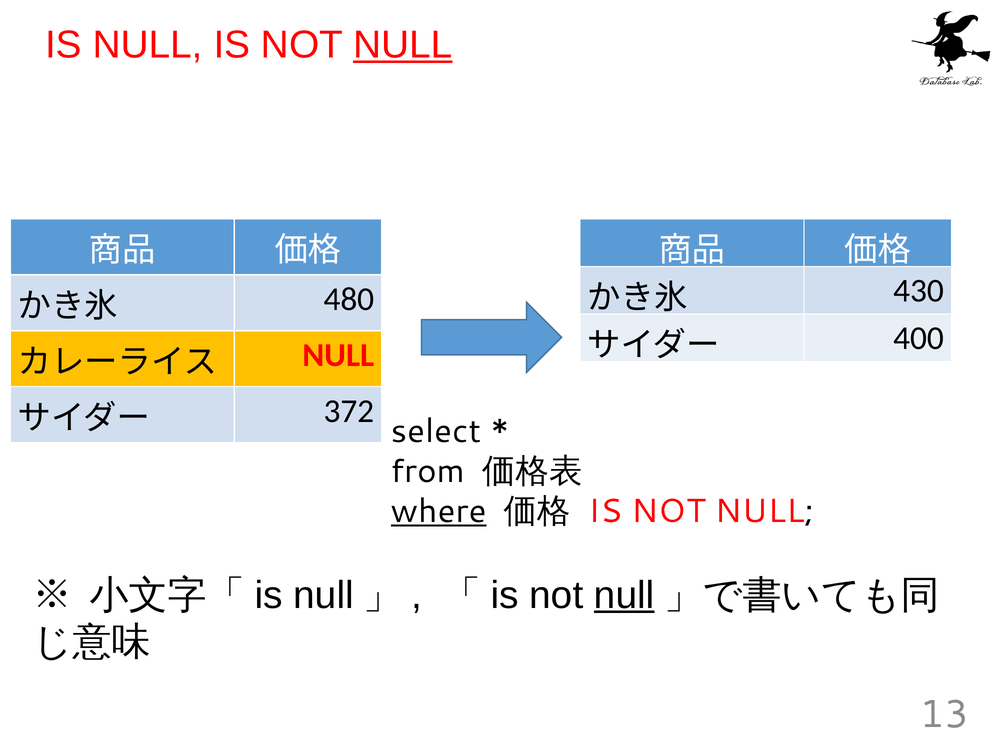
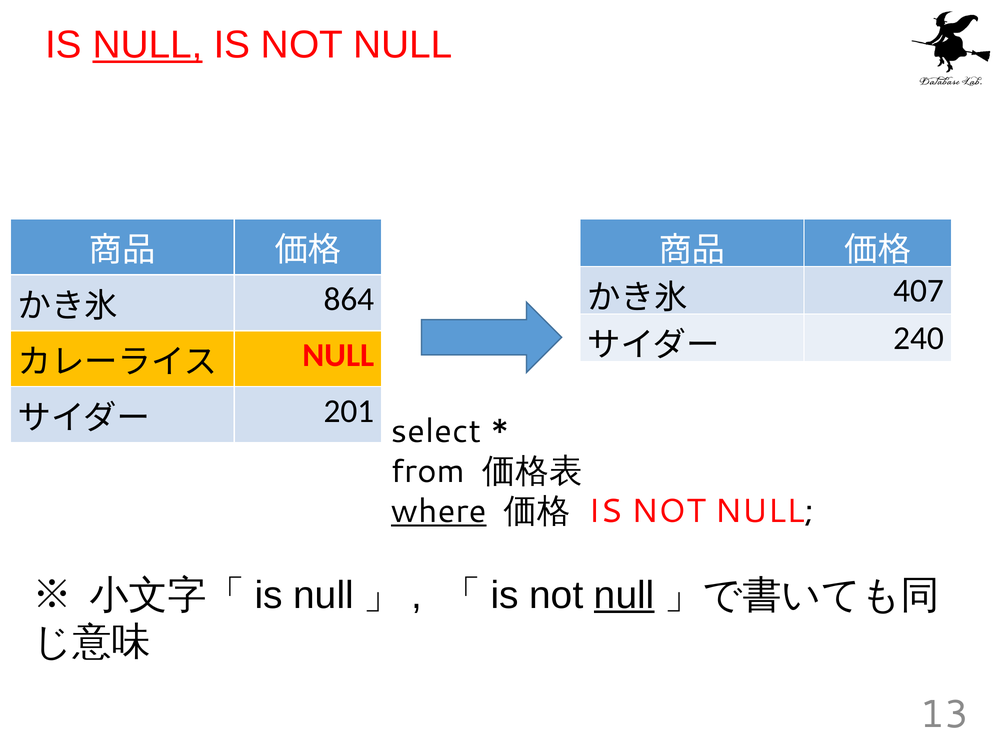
NULL underline: none -> present (148, 45)
NULL underline: present -> none (403, 45)
430: 430 -> 407 (919, 291)
480: 480 -> 864 (349, 299)
400: 400 -> 240 (919, 338)
372: 372 -> 201 (349, 411)
